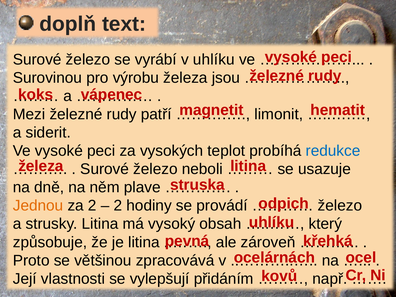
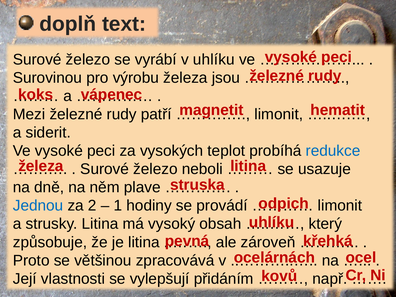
Jednou colour: orange -> blue (38, 206)
2: 2 -> 1 (118, 206)
železo: železo -> limonit (340, 206)
